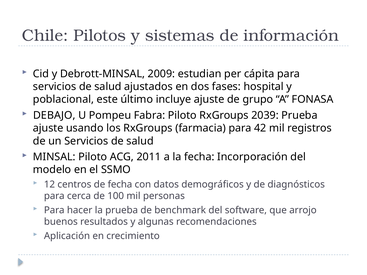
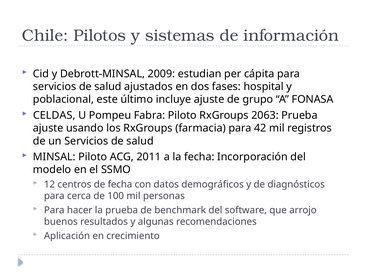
DEBAJO: DEBAJO -> CELDAS (54, 115)
2039: 2039 -> 2063 (265, 115)
